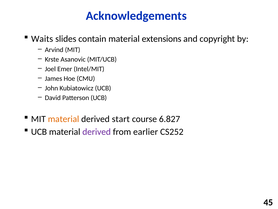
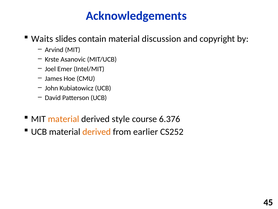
extensions: extensions -> discussion (161, 39)
start: start -> style (121, 119)
6.827: 6.827 -> 6.376 (170, 119)
derived colour: purple -> orange (97, 132)
